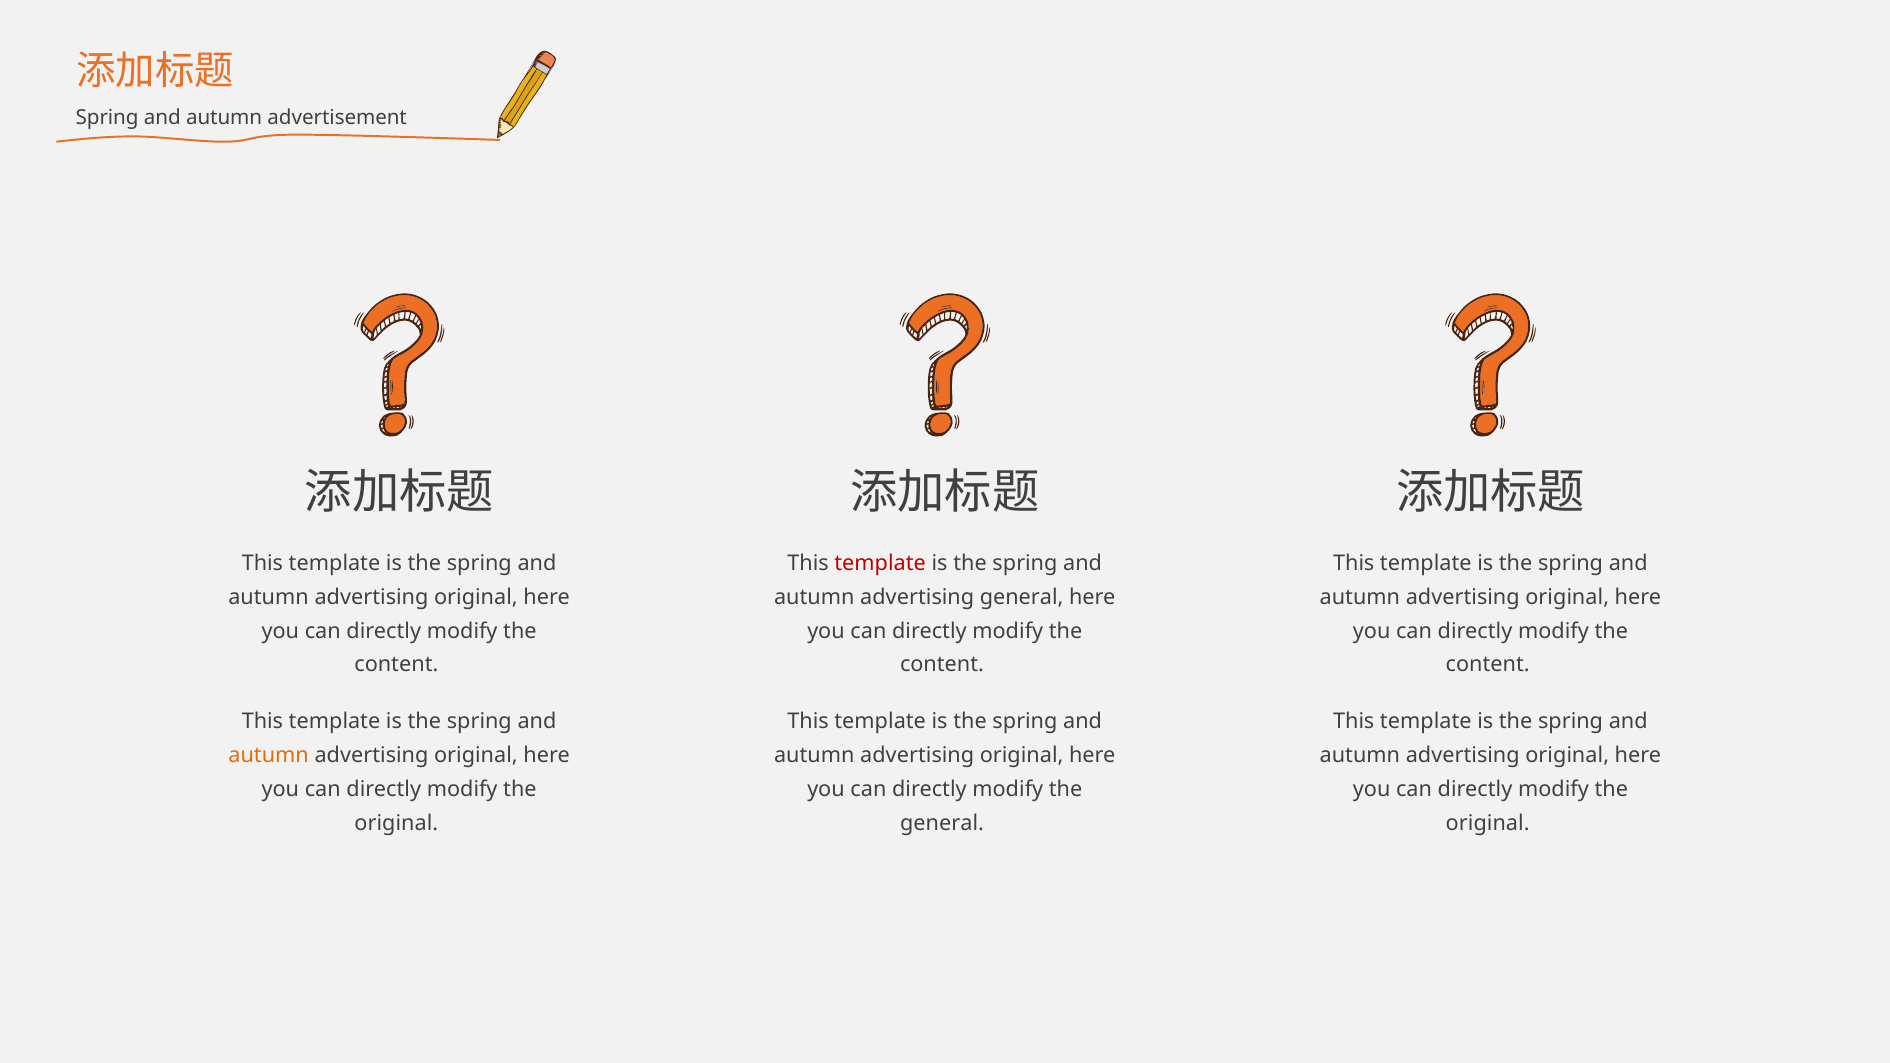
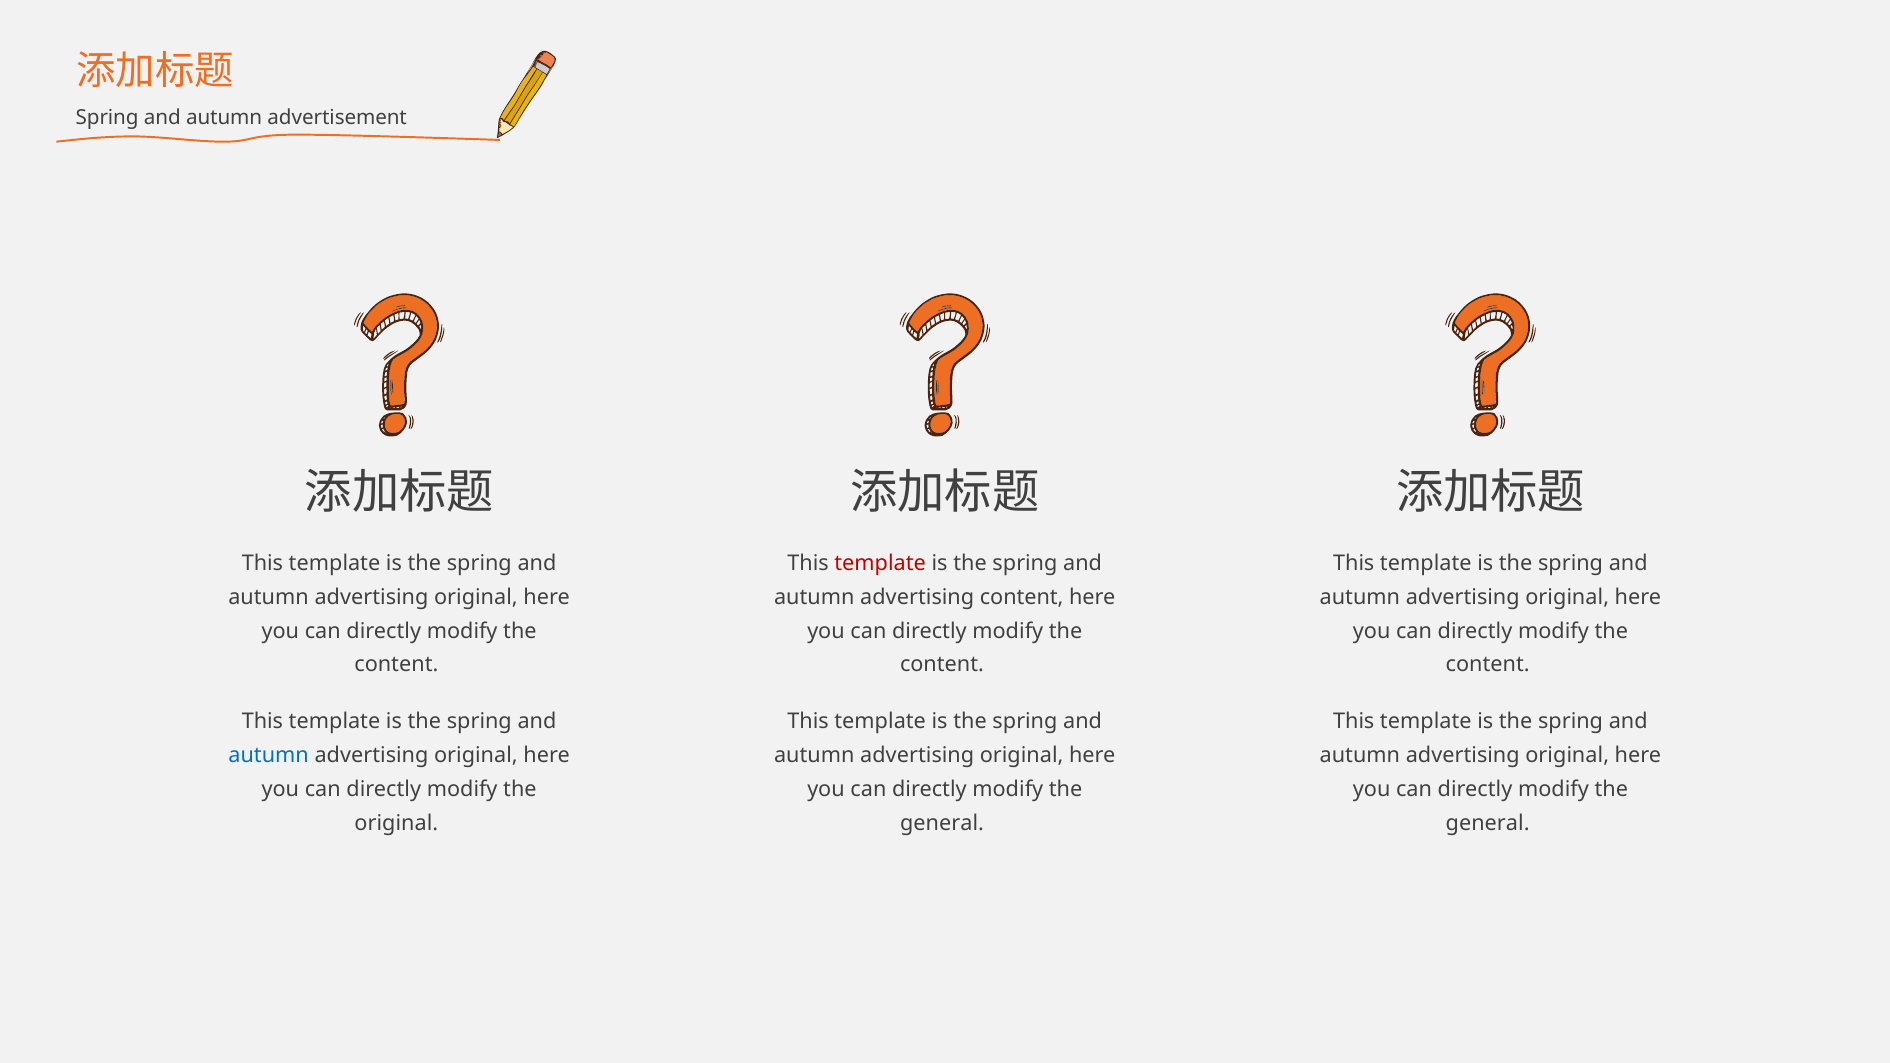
advertising general: general -> content (1022, 597)
autumn colour: orange -> blue (269, 756)
original: original -> general (1488, 823)
